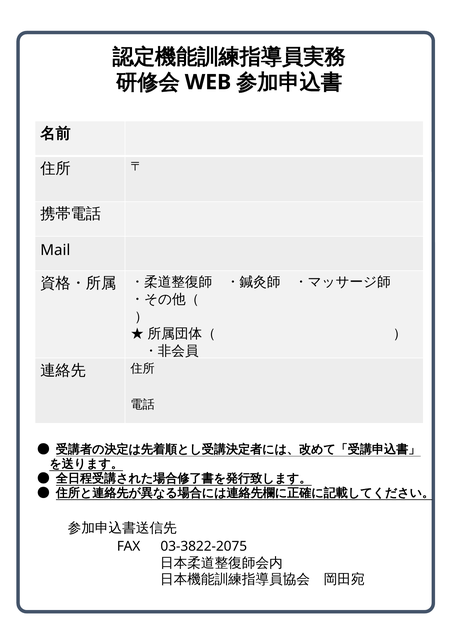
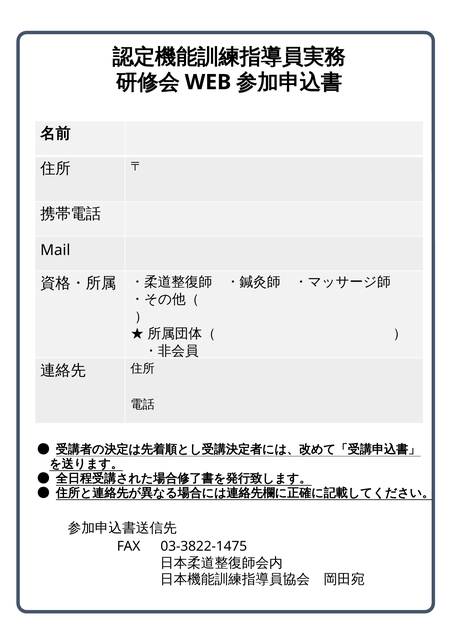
03-3822-2075: 03-3822-2075 -> 03-3822-1475 (204, 546)
